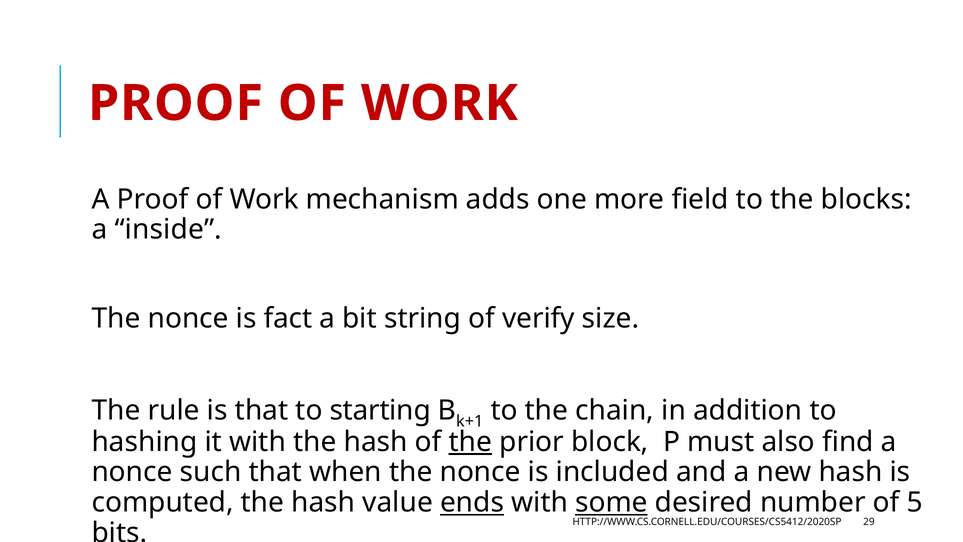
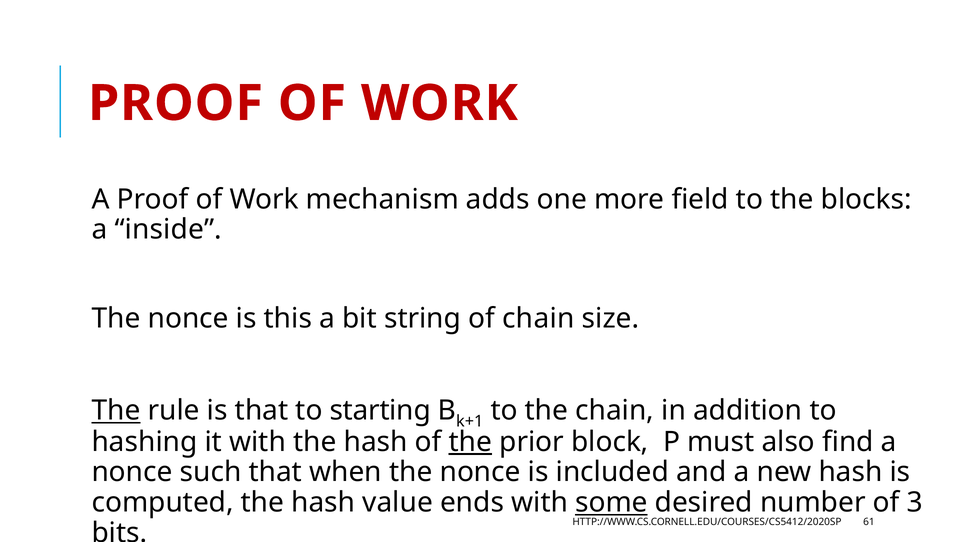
fact: fact -> this (288, 318)
of verify: verify -> chain (538, 318)
The underline: none -> present (116, 410)
ends underline: present -> none (472, 502)
5: 5 -> 3 (915, 502)
29: 29 -> 61 (869, 522)
